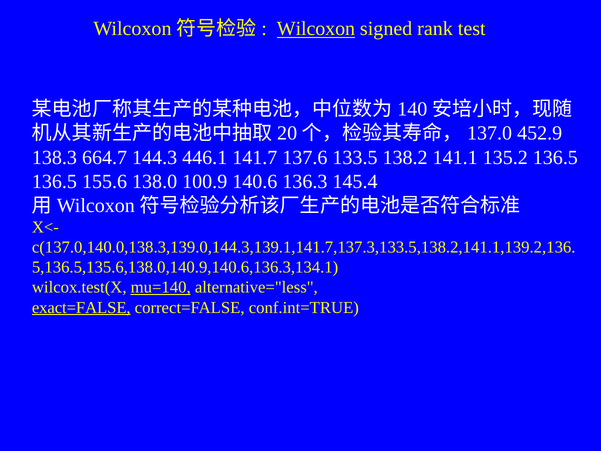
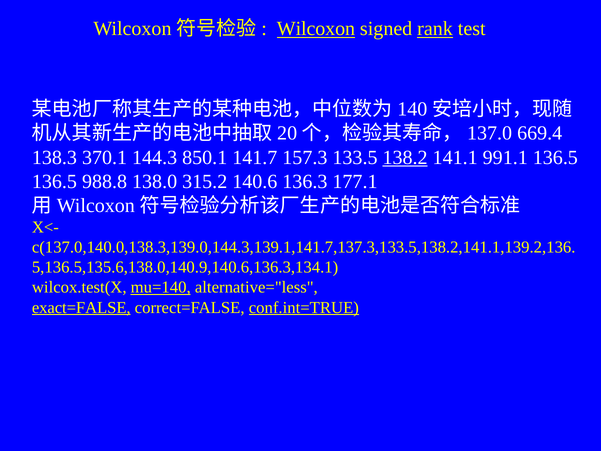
rank underline: none -> present (435, 29)
452.9: 452.9 -> 669.4 (540, 133)
664.7: 664.7 -> 370.1 (105, 157)
446.1: 446.1 -> 850.1 (205, 157)
137.6: 137.6 -> 157.3 (305, 157)
138.2 underline: none -> present (405, 157)
135.2: 135.2 -> 991.1 (505, 157)
155.6: 155.6 -> 988.8 (105, 181)
100.9: 100.9 -> 315.2 (205, 181)
145.4: 145.4 -> 177.1 (355, 181)
conf.int=TRUE underline: none -> present (304, 307)
